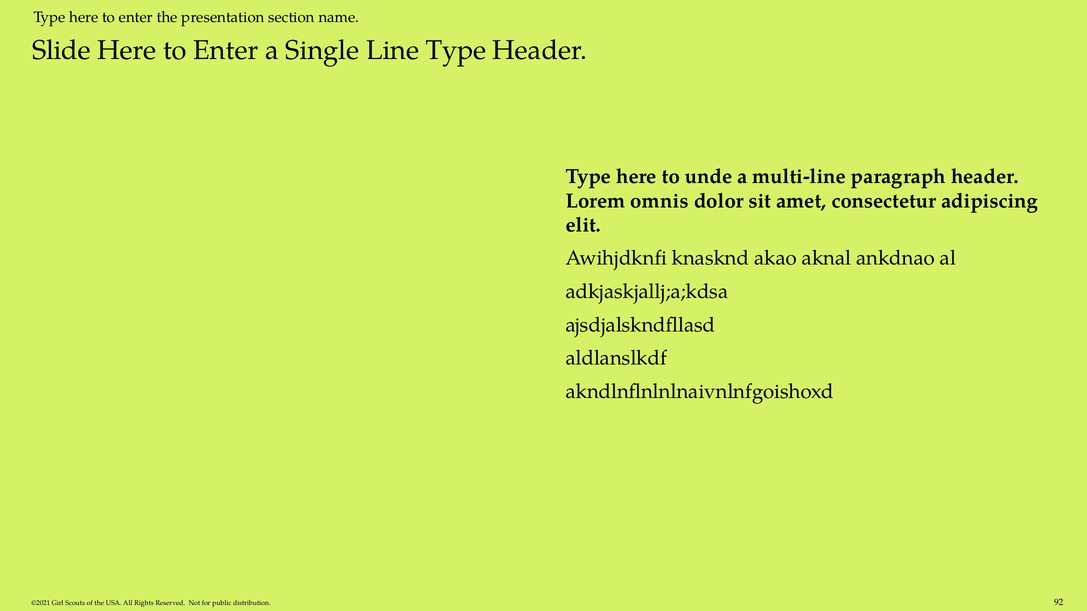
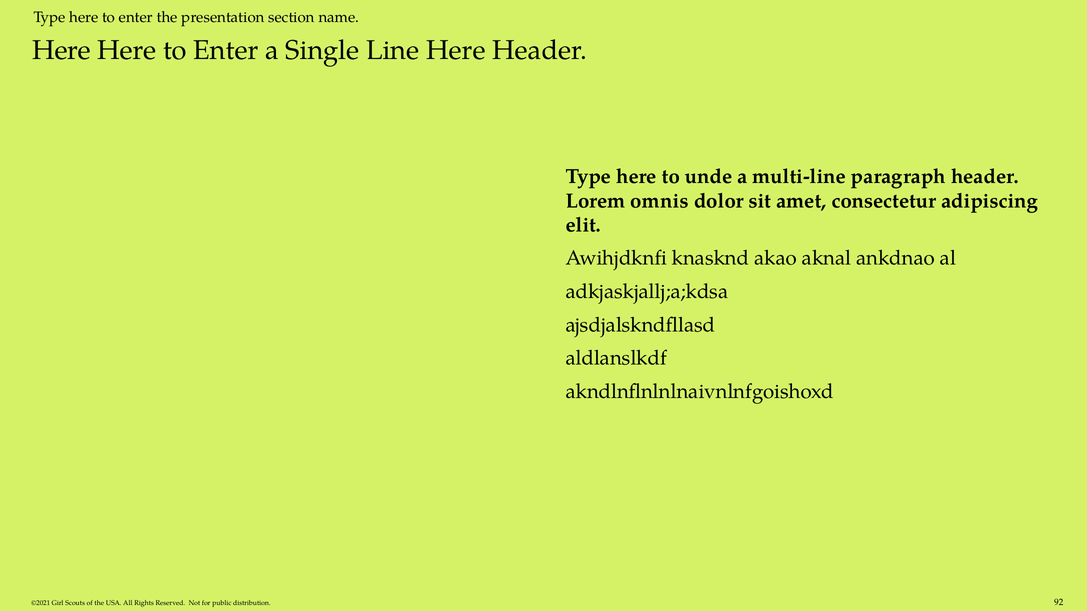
Slide: Slide -> Here (61, 51)
Line Type: Type -> Here (456, 51)
